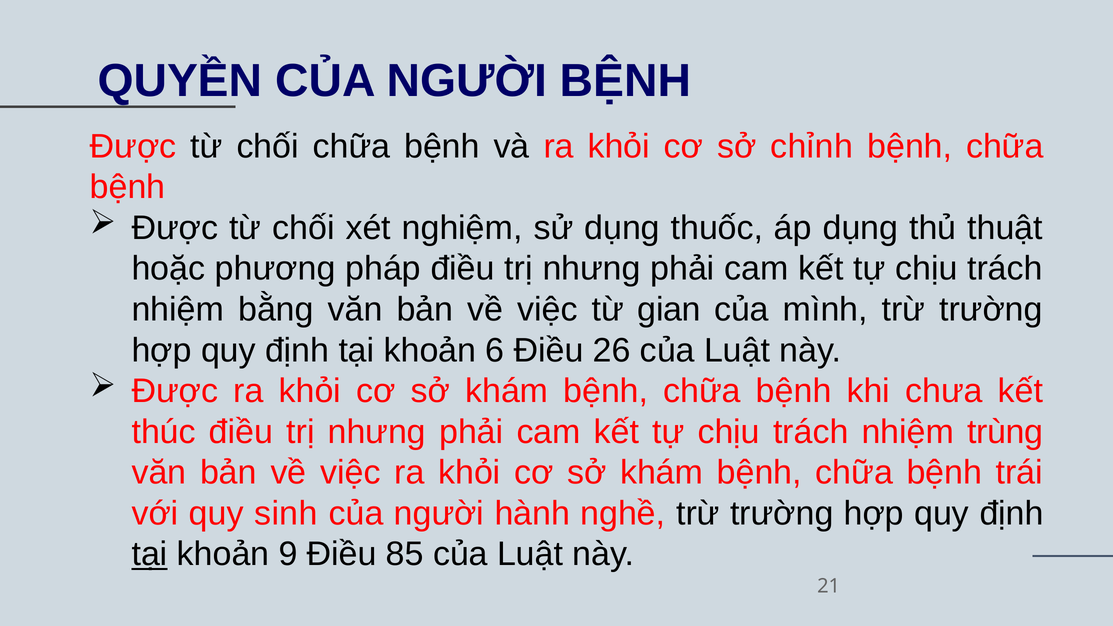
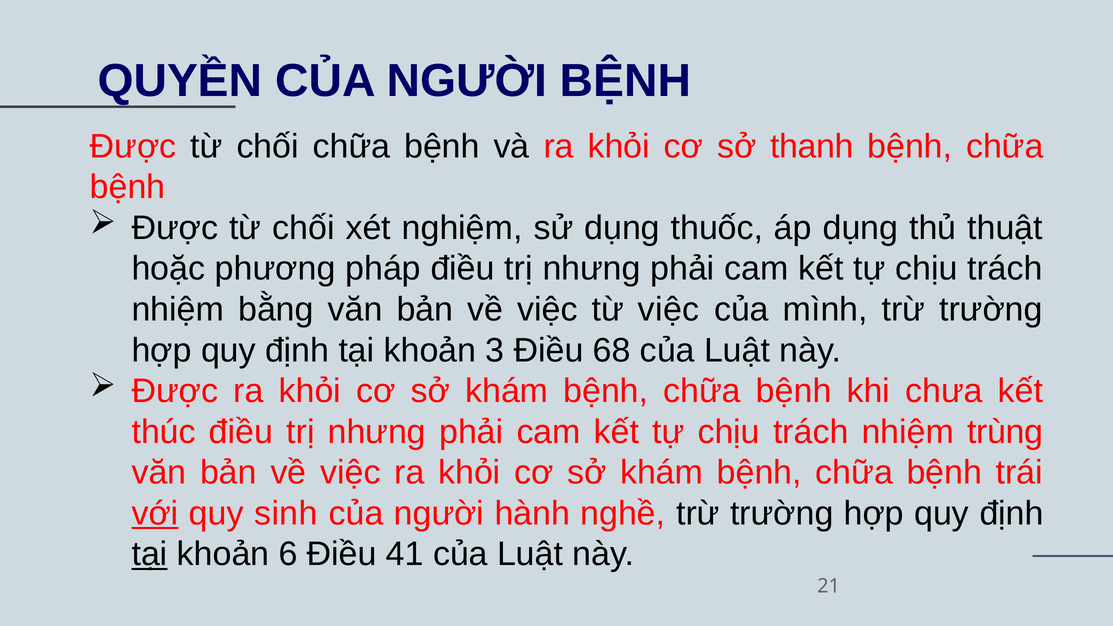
chỉnh: chỉnh -> thanh (812, 146)
từ gian: gian -> việc (669, 310)
6: 6 -> 3 (495, 350)
26: 26 -> 68 (612, 350)
với underline: none -> present (155, 514)
9: 9 -> 6 (288, 554)
85: 85 -> 41 (405, 554)
